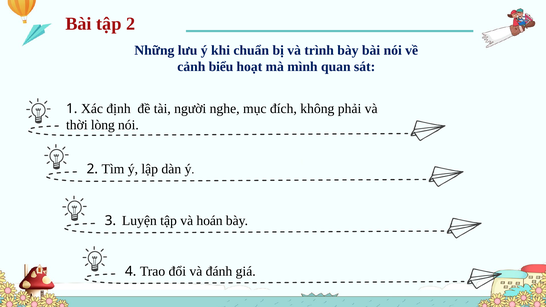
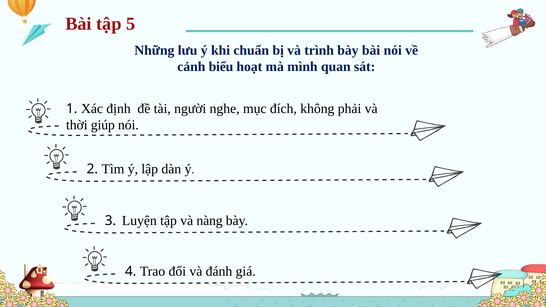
tập 2: 2 -> 5 (131, 24)
lòng: lòng -> giúp (103, 125)
hoán: hoán -> nàng (210, 221)
